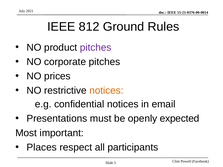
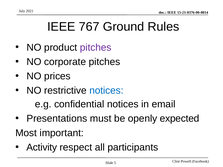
812: 812 -> 767 (89, 27)
notices colour: orange -> blue (106, 91)
Places: Places -> Activity (42, 147)
